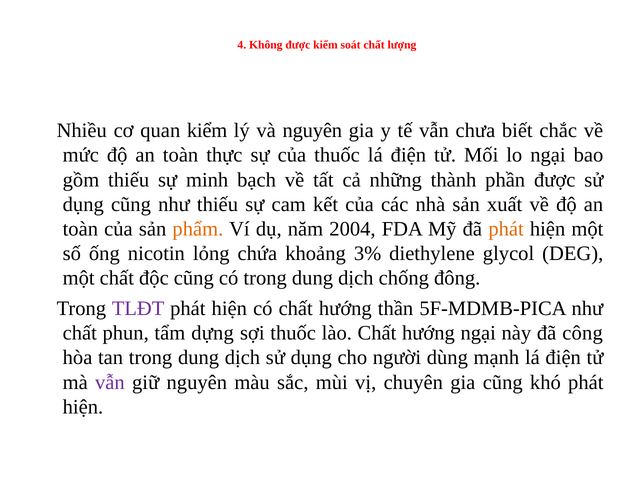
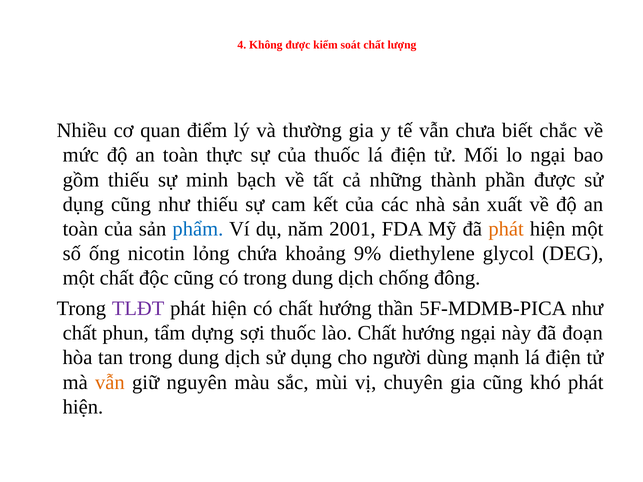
quan kiểm: kiểm -> điểm (207, 130)
và nguyên: nguyên -> thường (312, 130)
phẩm colour: orange -> blue (198, 229)
2004: 2004 -> 2001 (352, 229)
3%: 3% -> 9% (368, 254)
công: công -> đoạn (583, 333)
vẫn colour: purple -> orange (110, 382)
